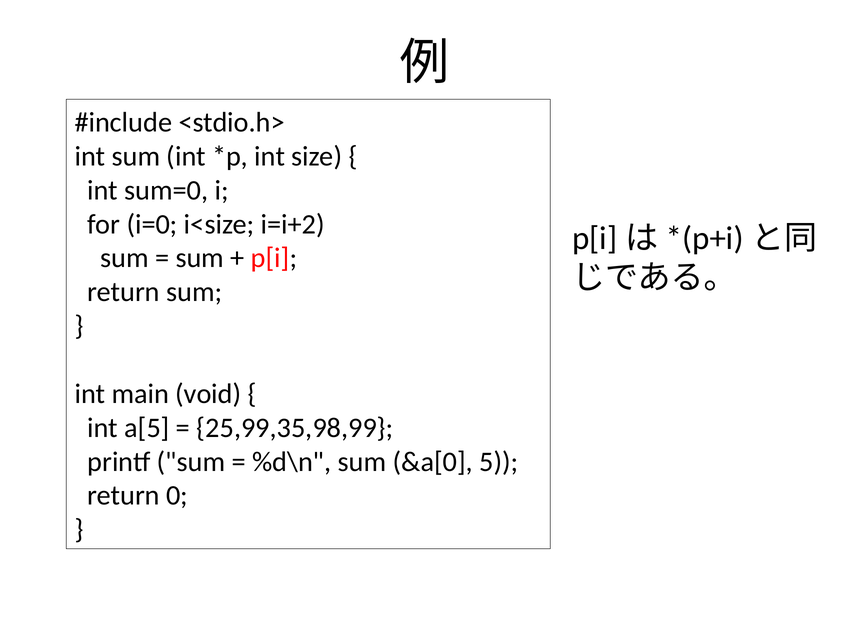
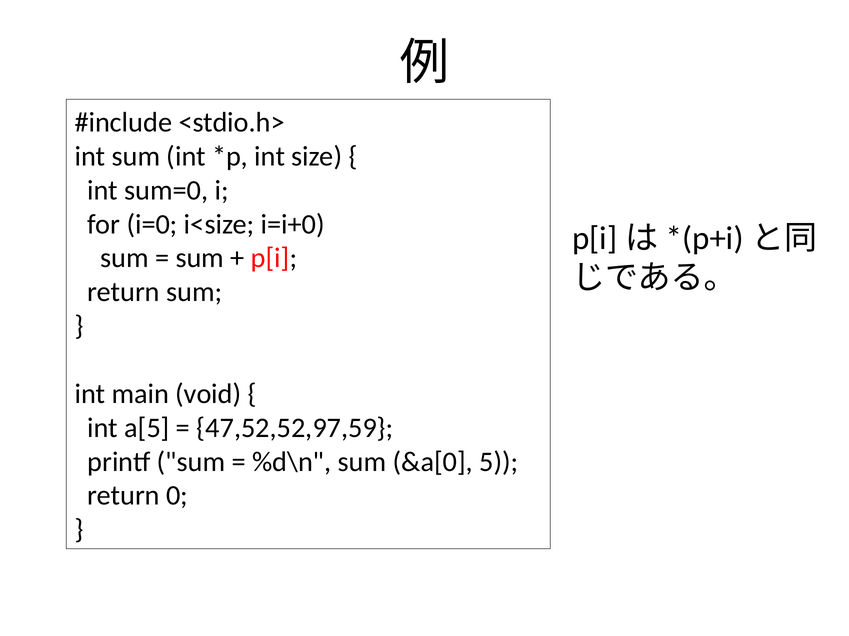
i=i+2: i=i+2 -> i=i+0 (293, 225)
25,99,35,98,99: 25,99,35,98,99 -> 47,52,52,97,59 (295, 428)
